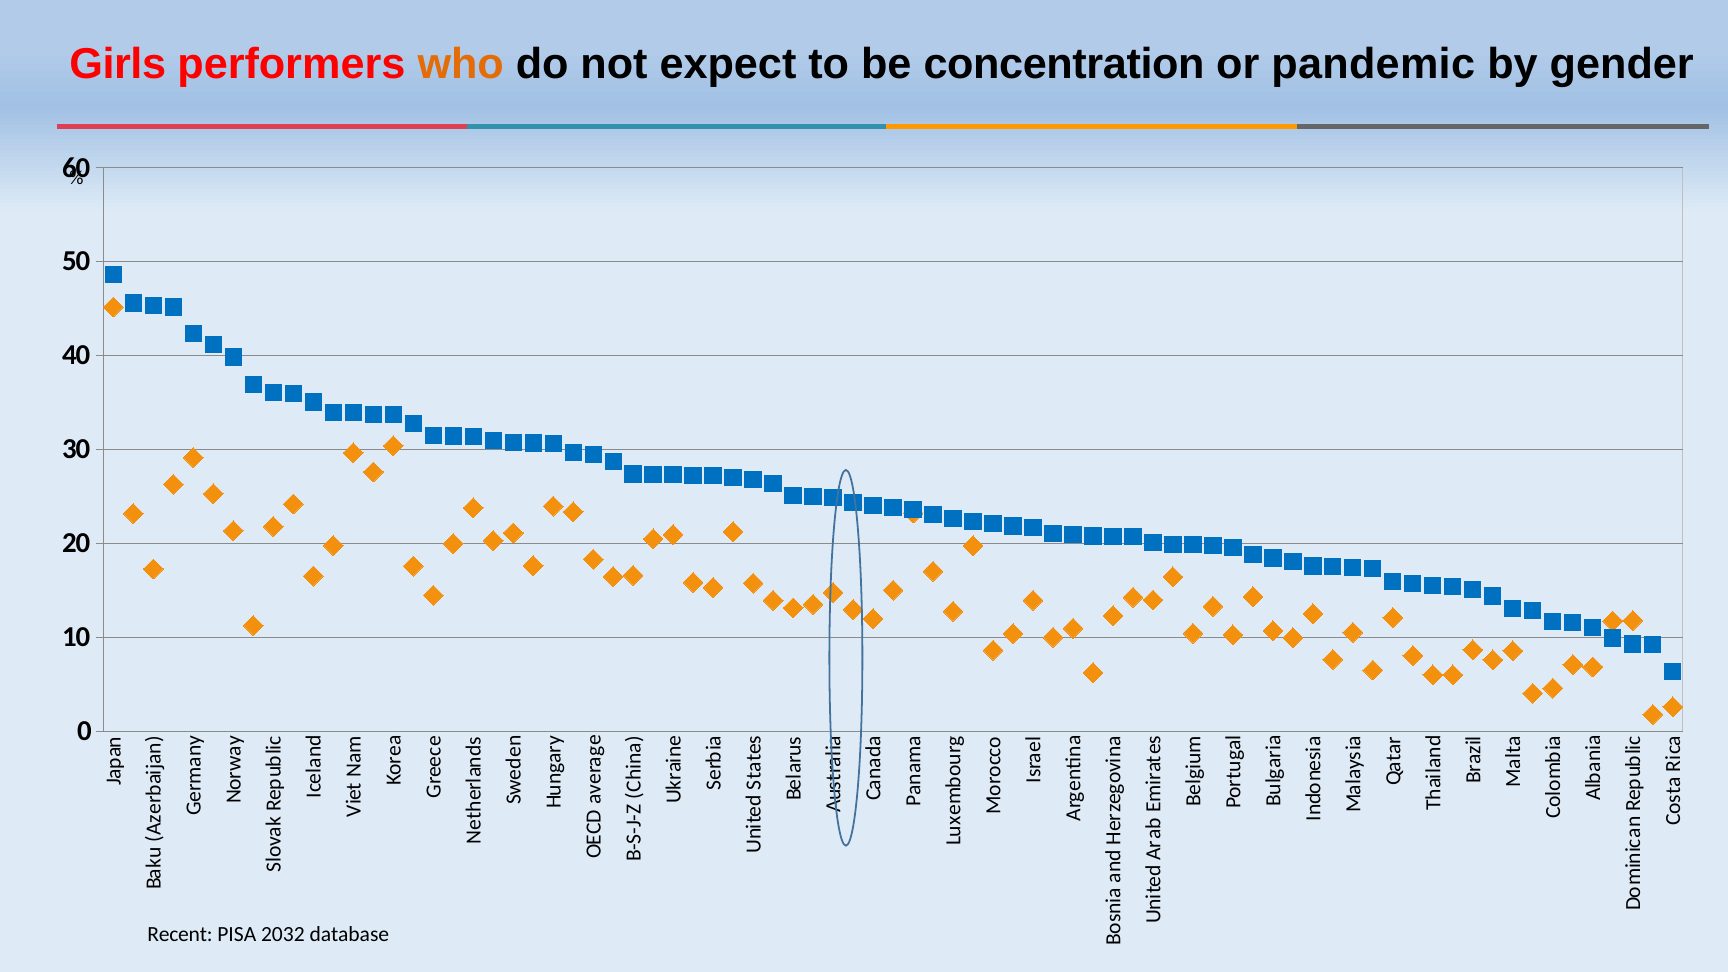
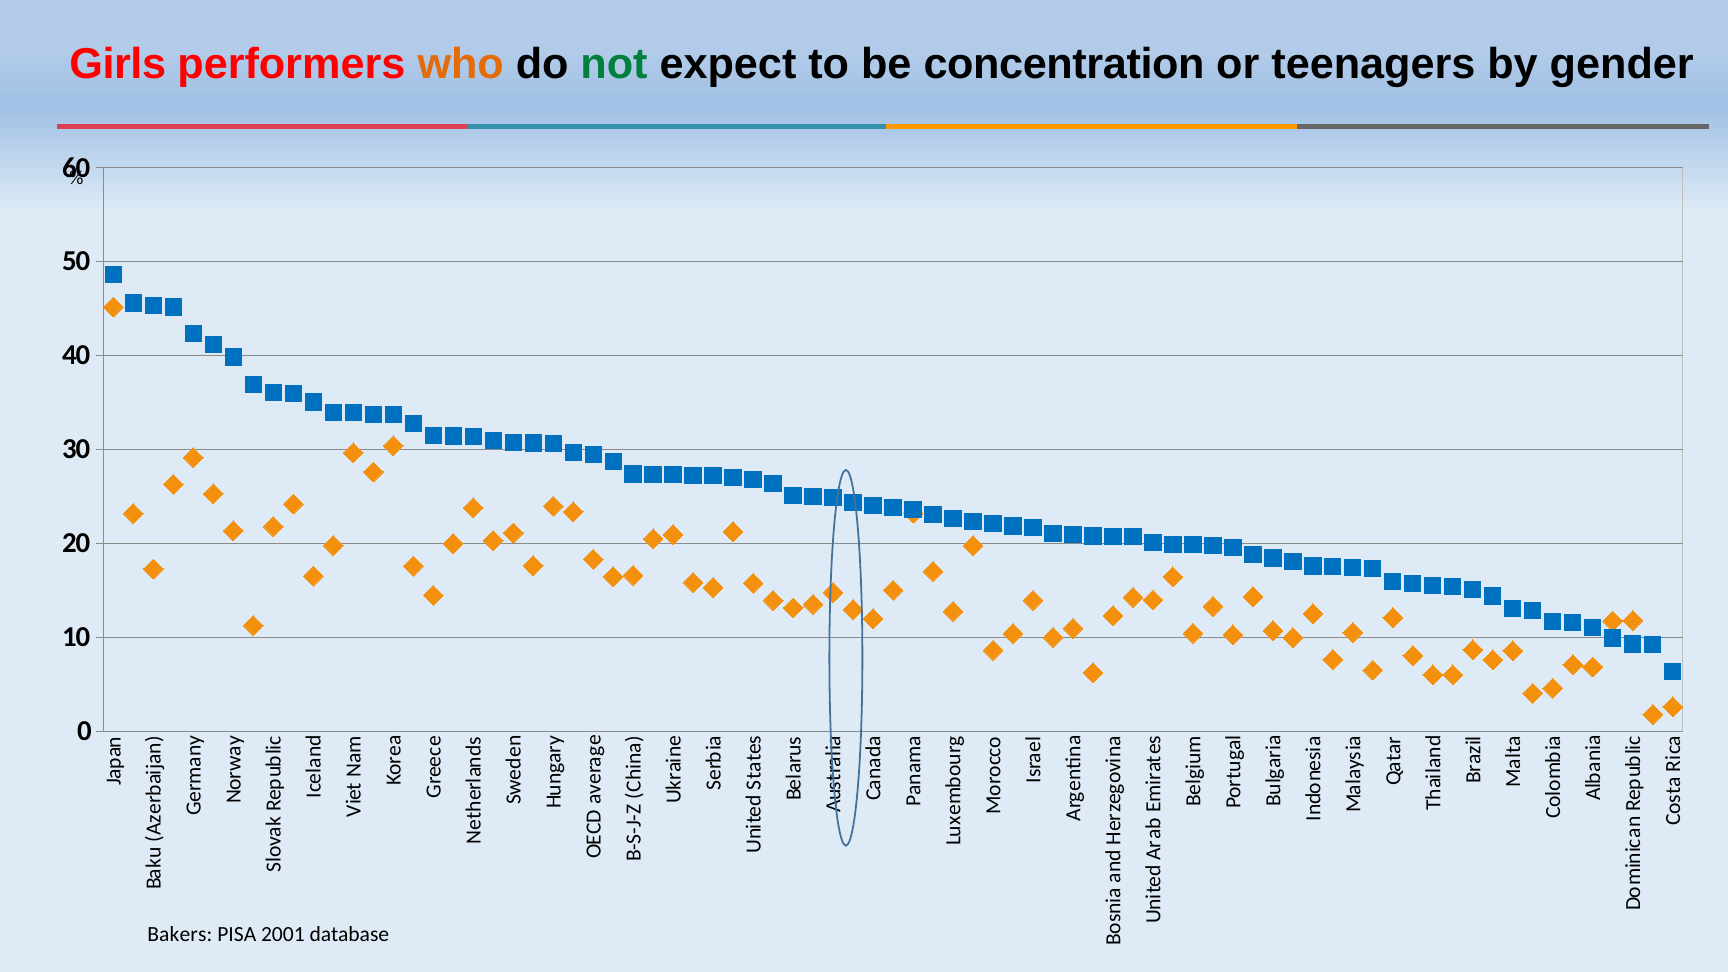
not colour: black -> green (614, 64)
pandemic: pandemic -> teenagers (1373, 64)
Recent: Recent -> Bakers (180, 935)
2032: 2032 -> 2001 (283, 935)
